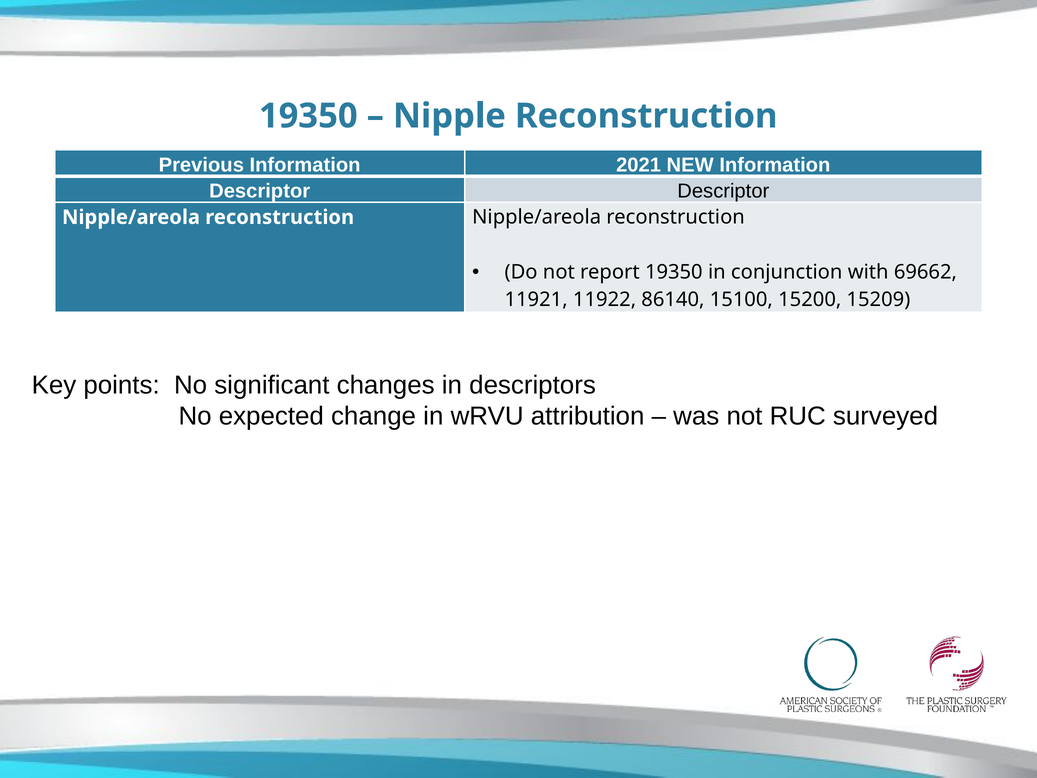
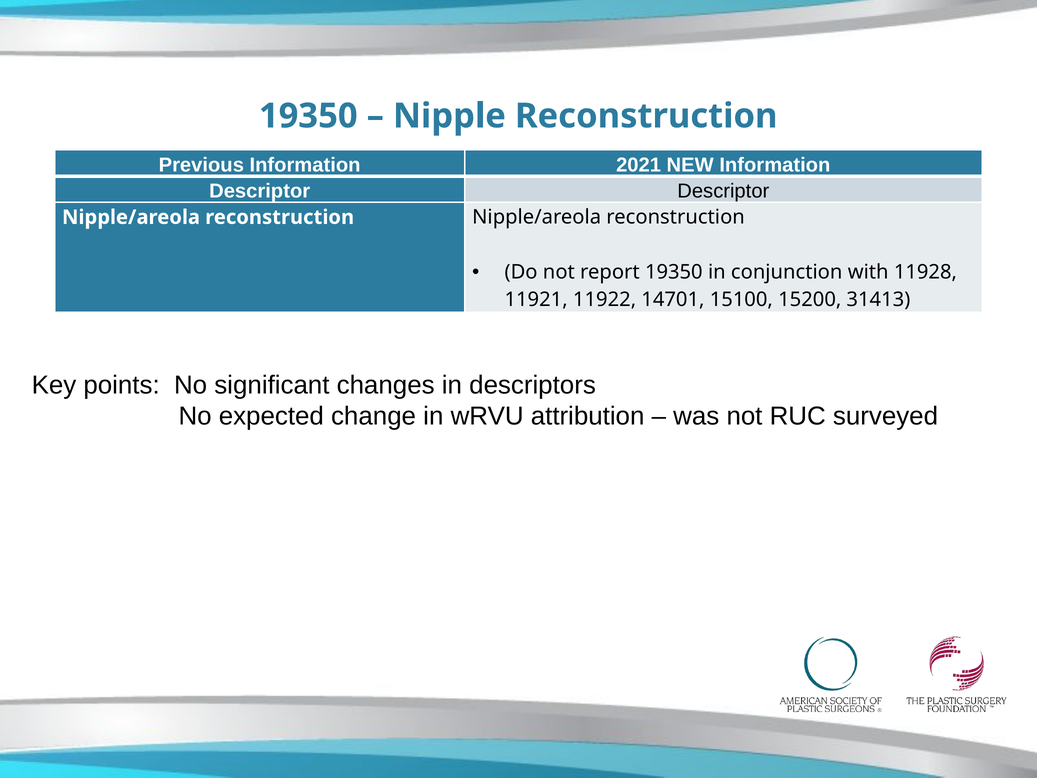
69662: 69662 -> 11928 (925, 272)
86140: 86140 -> 14701 (673, 300)
15209: 15209 -> 31413 (878, 300)
